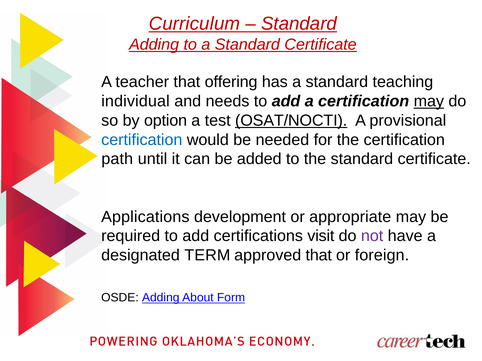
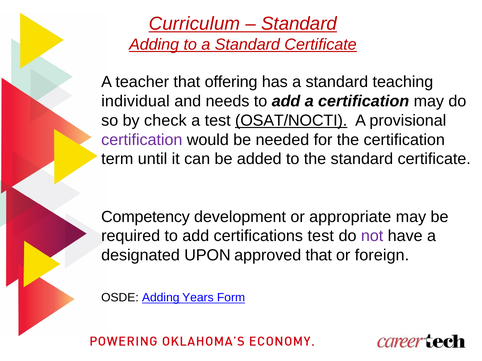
may underline: present -> none (429, 101)
option: option -> check (165, 121)
certification colour: blue -> purple (142, 140)
path: path -> term (117, 159)
Applications: Applications -> Competency (145, 217)
certifications visit: visit -> test (321, 236)
TERM: TERM -> UPON (207, 256)
About: About -> Years (198, 298)
